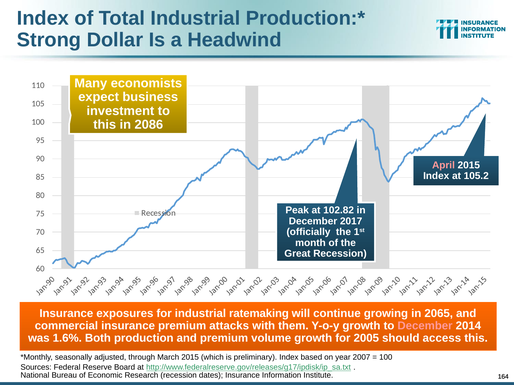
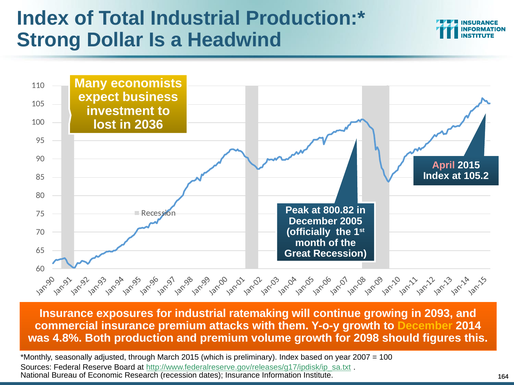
this: this -> lost (105, 125)
2086: 2086 -> 2036 (149, 125)
102.82: 102.82 -> 800.82 (339, 211)
2017: 2017 -> 2005 (351, 221)
2065: 2065 -> 2093 (439, 314)
December colour: pink -> yellow (425, 326)
1.6%: 1.6% -> 4.8% (67, 338)
2005: 2005 -> 2098 (366, 338)
access: access -> figures (442, 338)
